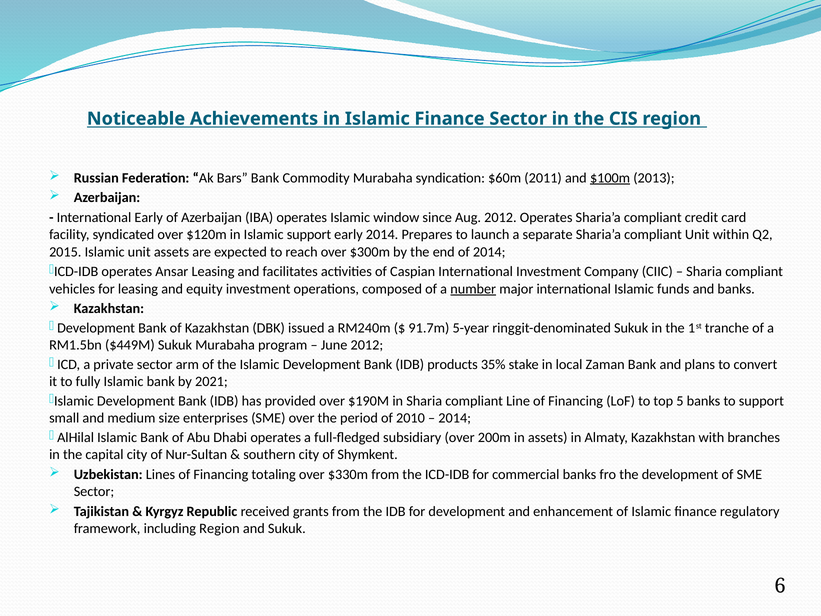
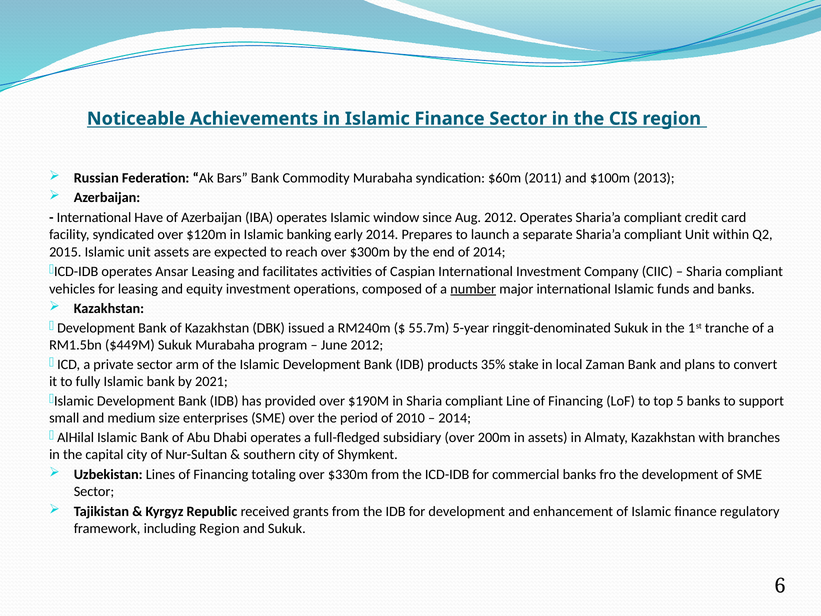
$100m underline: present -> none (610, 178)
International Early: Early -> Have (149, 218)
Islamic support: support -> banking (309, 235)
91.7m: 91.7m -> 55.7m (429, 328)
